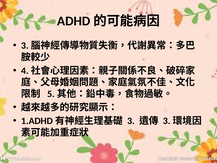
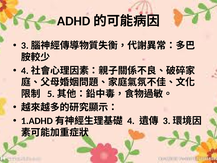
3: 3 -> 4 (131, 121)
